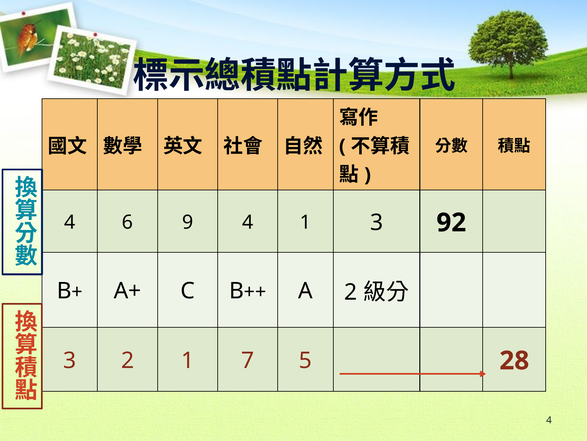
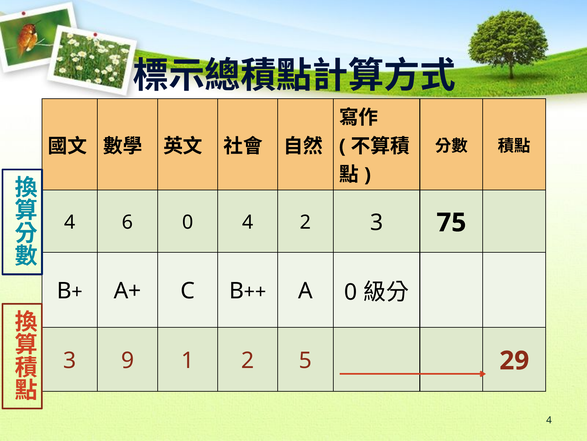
6 9: 9 -> 0 (188, 222)
4 1: 1 -> 2 (305, 222)
92: 92 -> 75 (451, 222)
A 2: 2 -> 0 (351, 292)
3 2: 2 -> 9 (128, 360)
1 7: 7 -> 2 (248, 360)
28: 28 -> 29 (514, 360)
